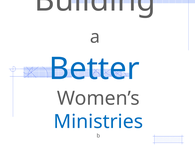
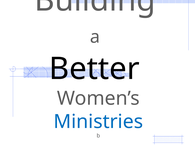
Better colour: blue -> black (94, 69)
